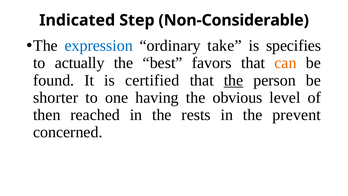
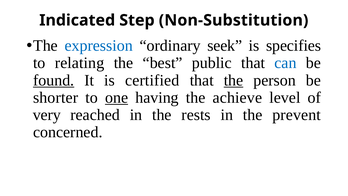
Non-Considerable: Non-Considerable -> Non-Substitution (234, 20)
take: take -> seek (225, 46)
actually: actually -> relating (80, 63)
favors: favors -> public (212, 63)
can colour: orange -> blue (285, 63)
found underline: none -> present (54, 80)
one underline: none -> present (117, 97)
obvious: obvious -> achieve (237, 97)
then: then -> very (47, 115)
